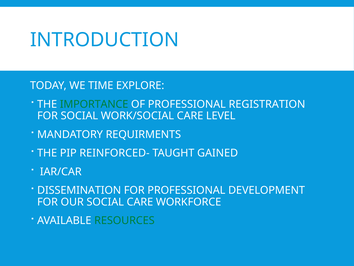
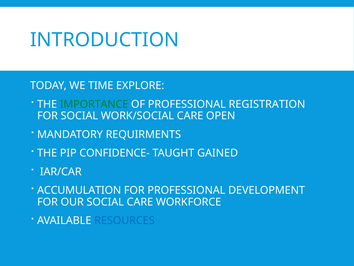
LEVEL: LEVEL -> OPEN (221, 116)
REINFORCED-: REINFORCED- -> CONFIDENCE- (115, 153)
DISSEMINATION: DISSEMINATION -> ACCUMULATION (79, 190)
RESOURCES colour: green -> blue (124, 220)
